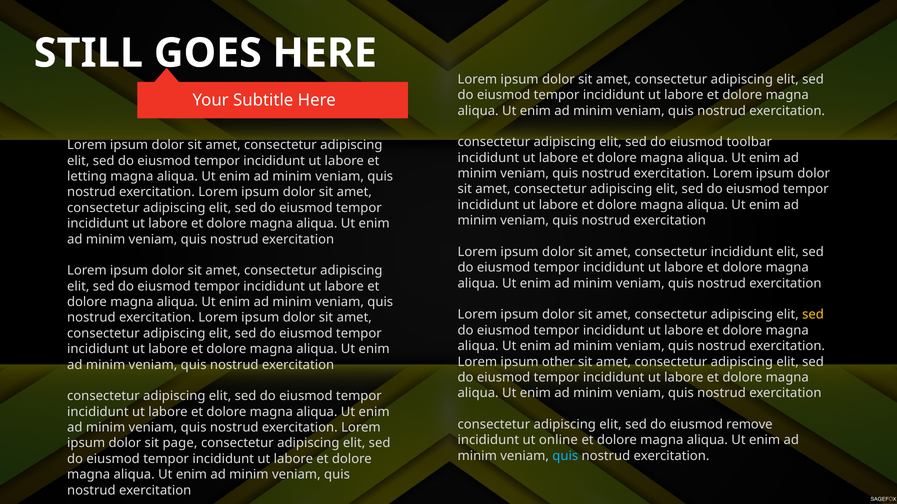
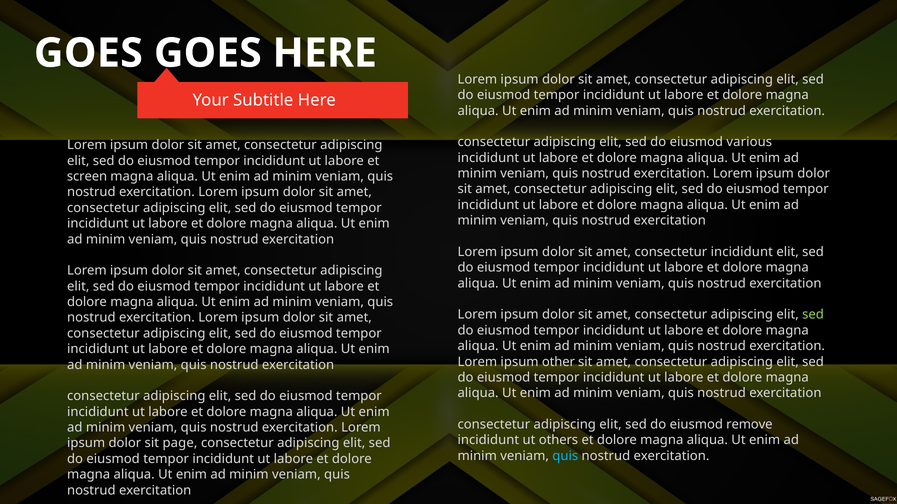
STILL: STILL -> GOES (88, 53)
toolbar: toolbar -> various (749, 142)
letting: letting -> screen (87, 177)
sed colour: yellow -> light green (813, 315)
online: online -> others (558, 441)
